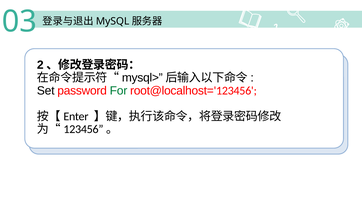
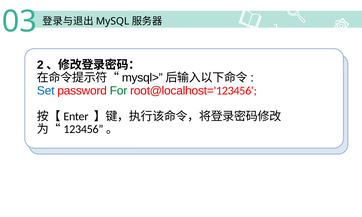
Set colour: black -> blue (46, 91)
